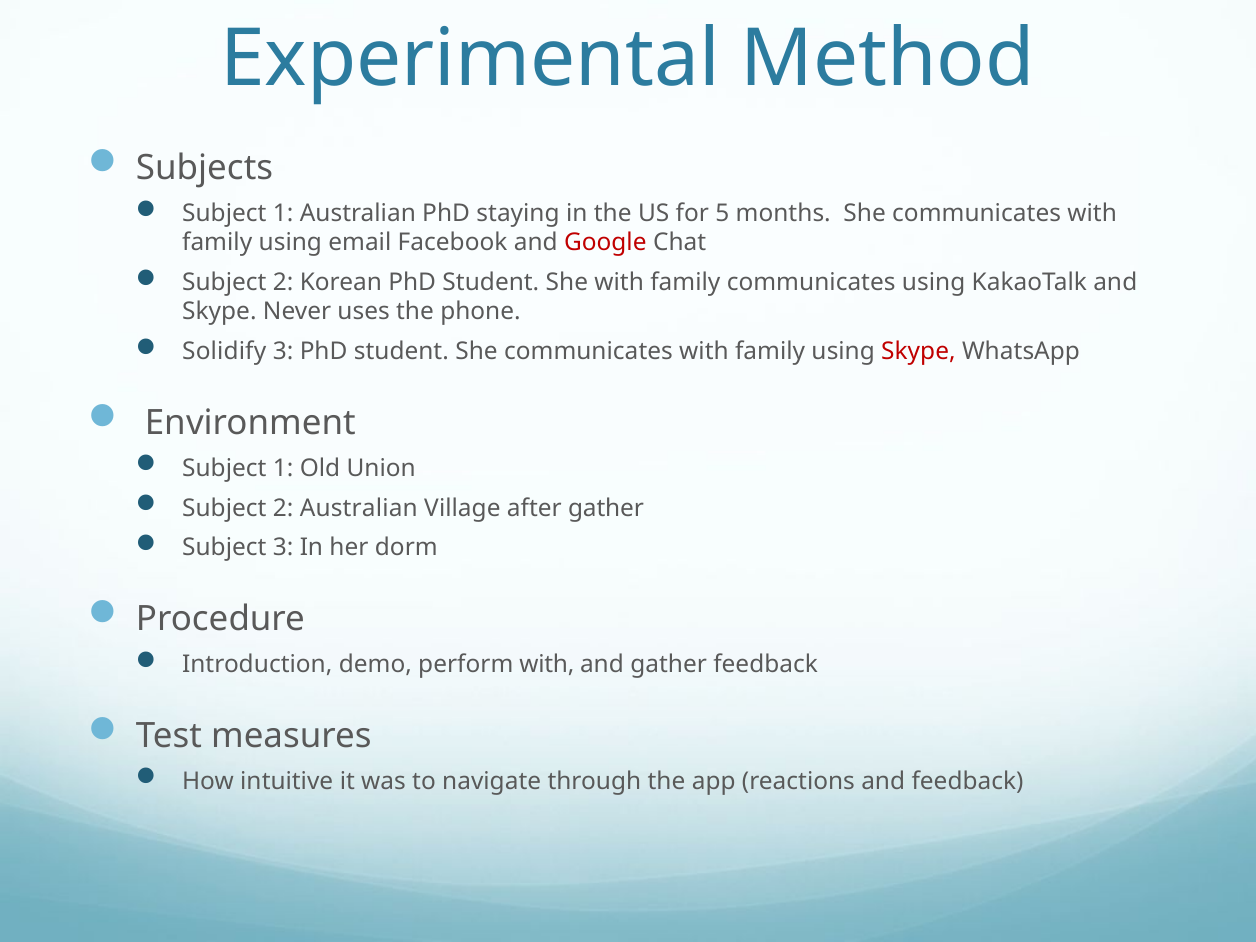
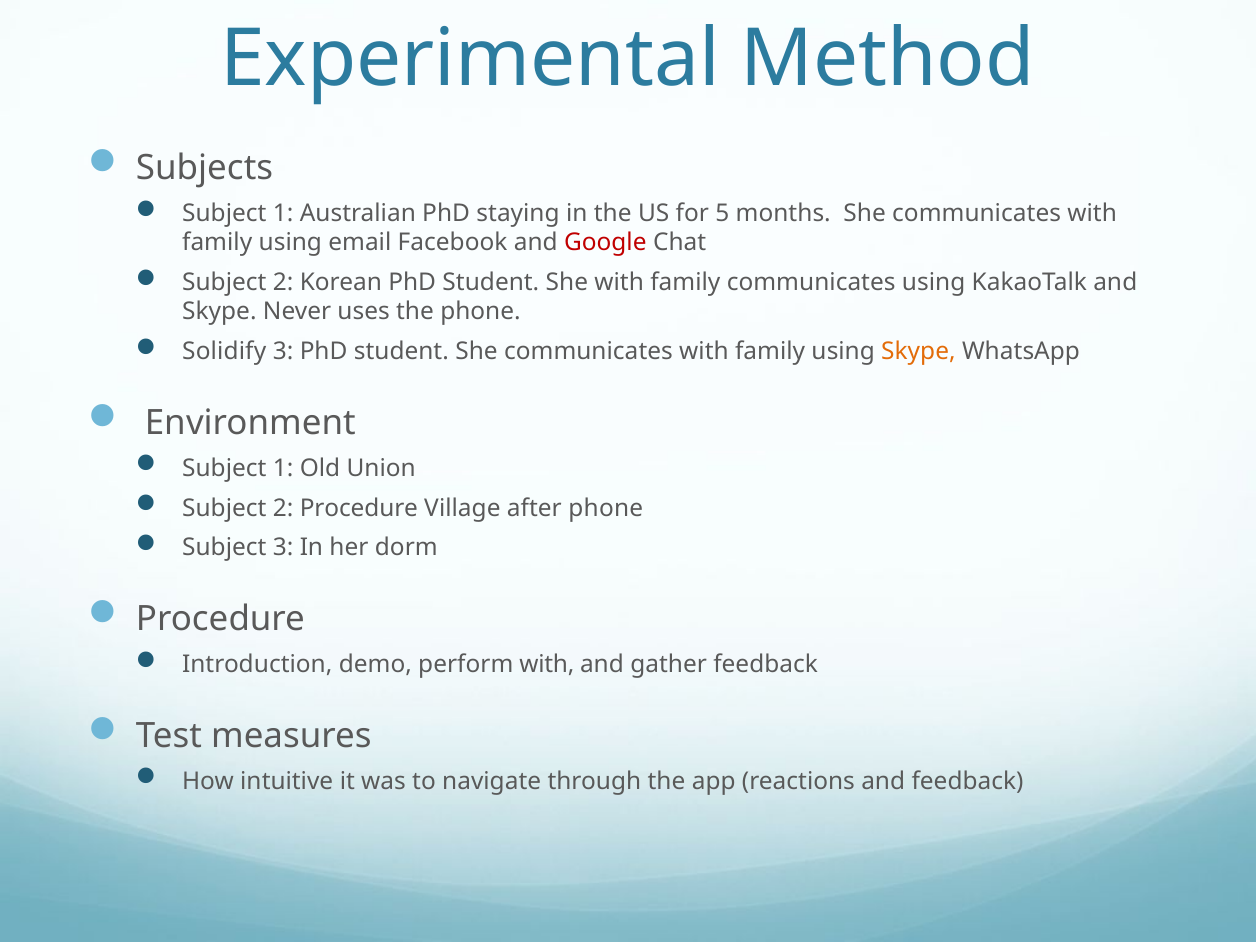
Skype colour: red -> orange (918, 352)
2 Australian: Australian -> Procedure (359, 508)
after gather: gather -> phone (606, 508)
